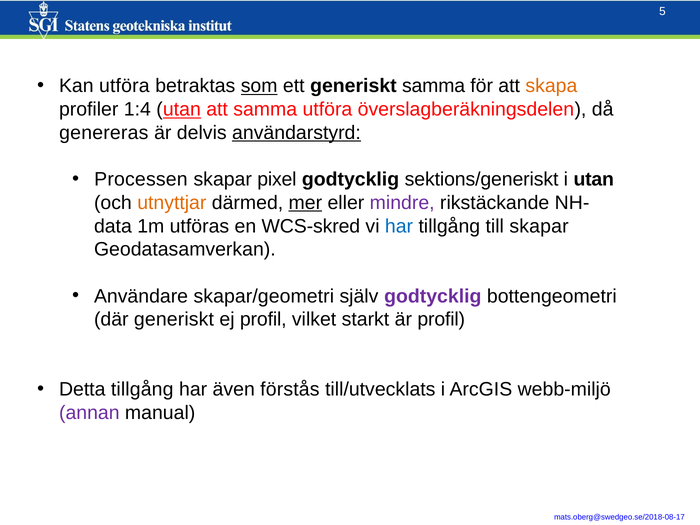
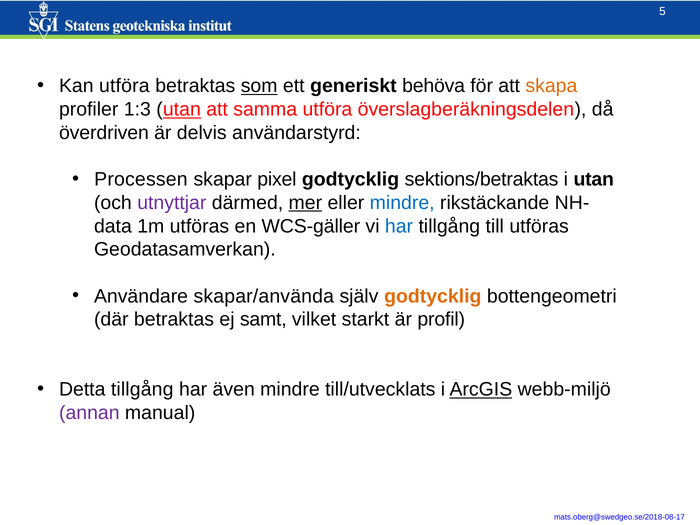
generiskt samma: samma -> behöva (434, 86)
1:4: 1:4 -> 1:3 (137, 109)
genereras: genereras -> överdriven (104, 133)
användarstyrd underline: present -> none (296, 133)
sektions/generiskt: sektions/generiskt -> sektions/betraktas (482, 179)
utnyttjar colour: orange -> purple (172, 203)
mindre colour: purple -> blue (402, 203)
WCS-skred: WCS-skred -> WCS-gäller (311, 226)
till skapar: skapar -> utföras (539, 226)
skapar/geometri: skapar/geometri -> skapar/använda (264, 296)
godtycklig colour: purple -> orange (433, 296)
där generiskt: generiskt -> betraktas (174, 319)
ej profil: profil -> samt (263, 319)
även förstås: förstås -> mindre (290, 389)
ArcGIS underline: none -> present (481, 389)
